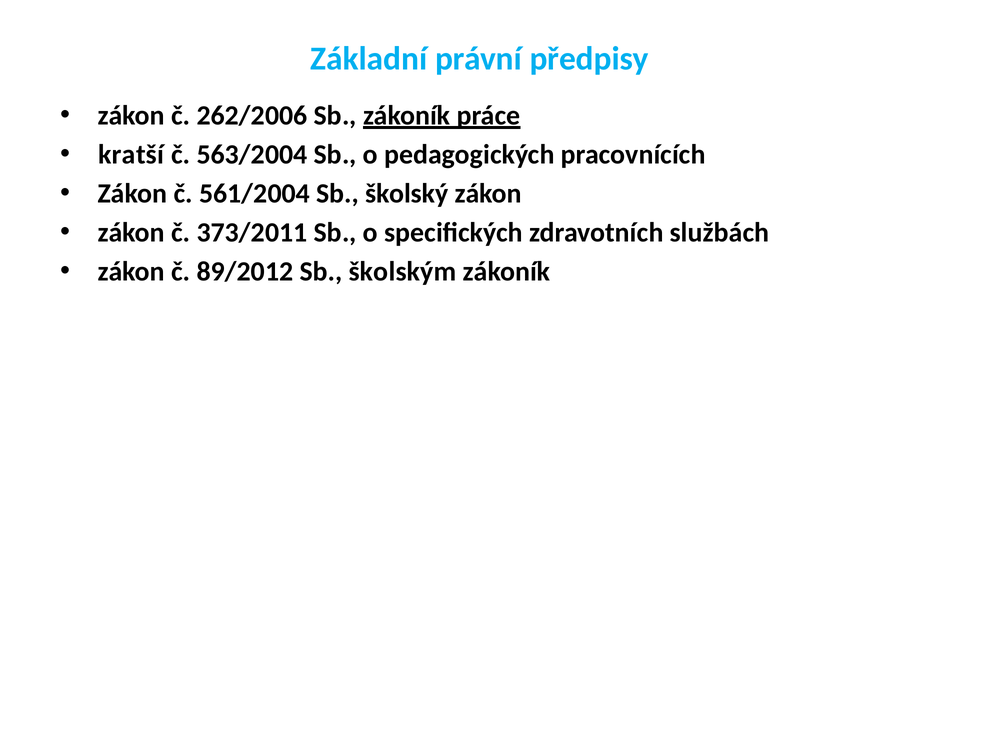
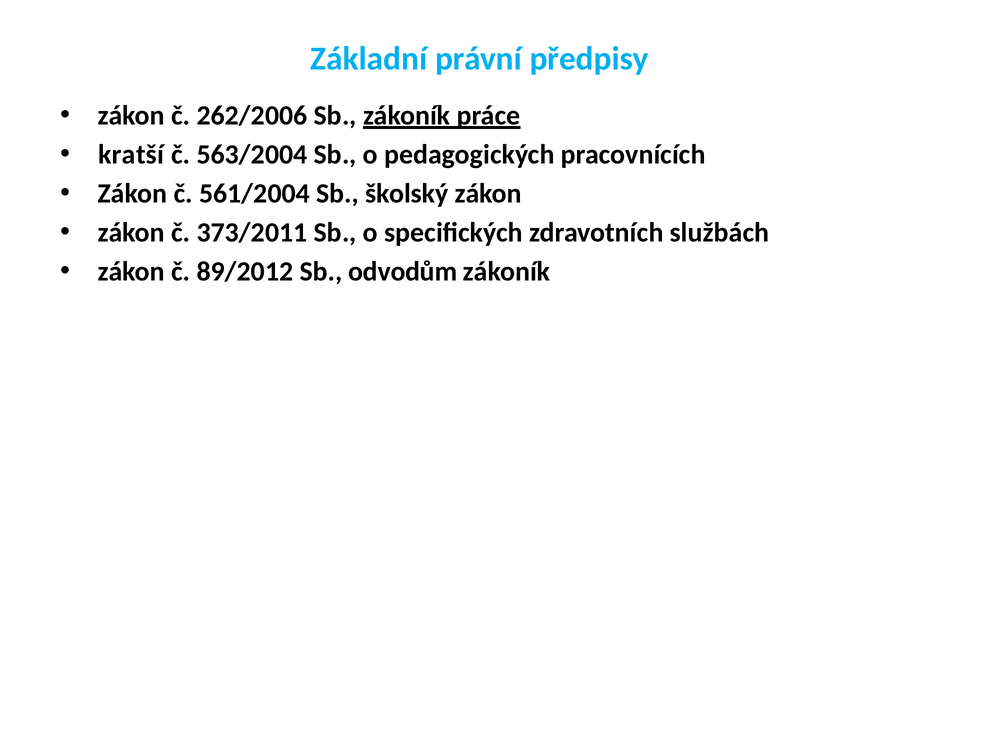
školským: školským -> odvodům (403, 272)
